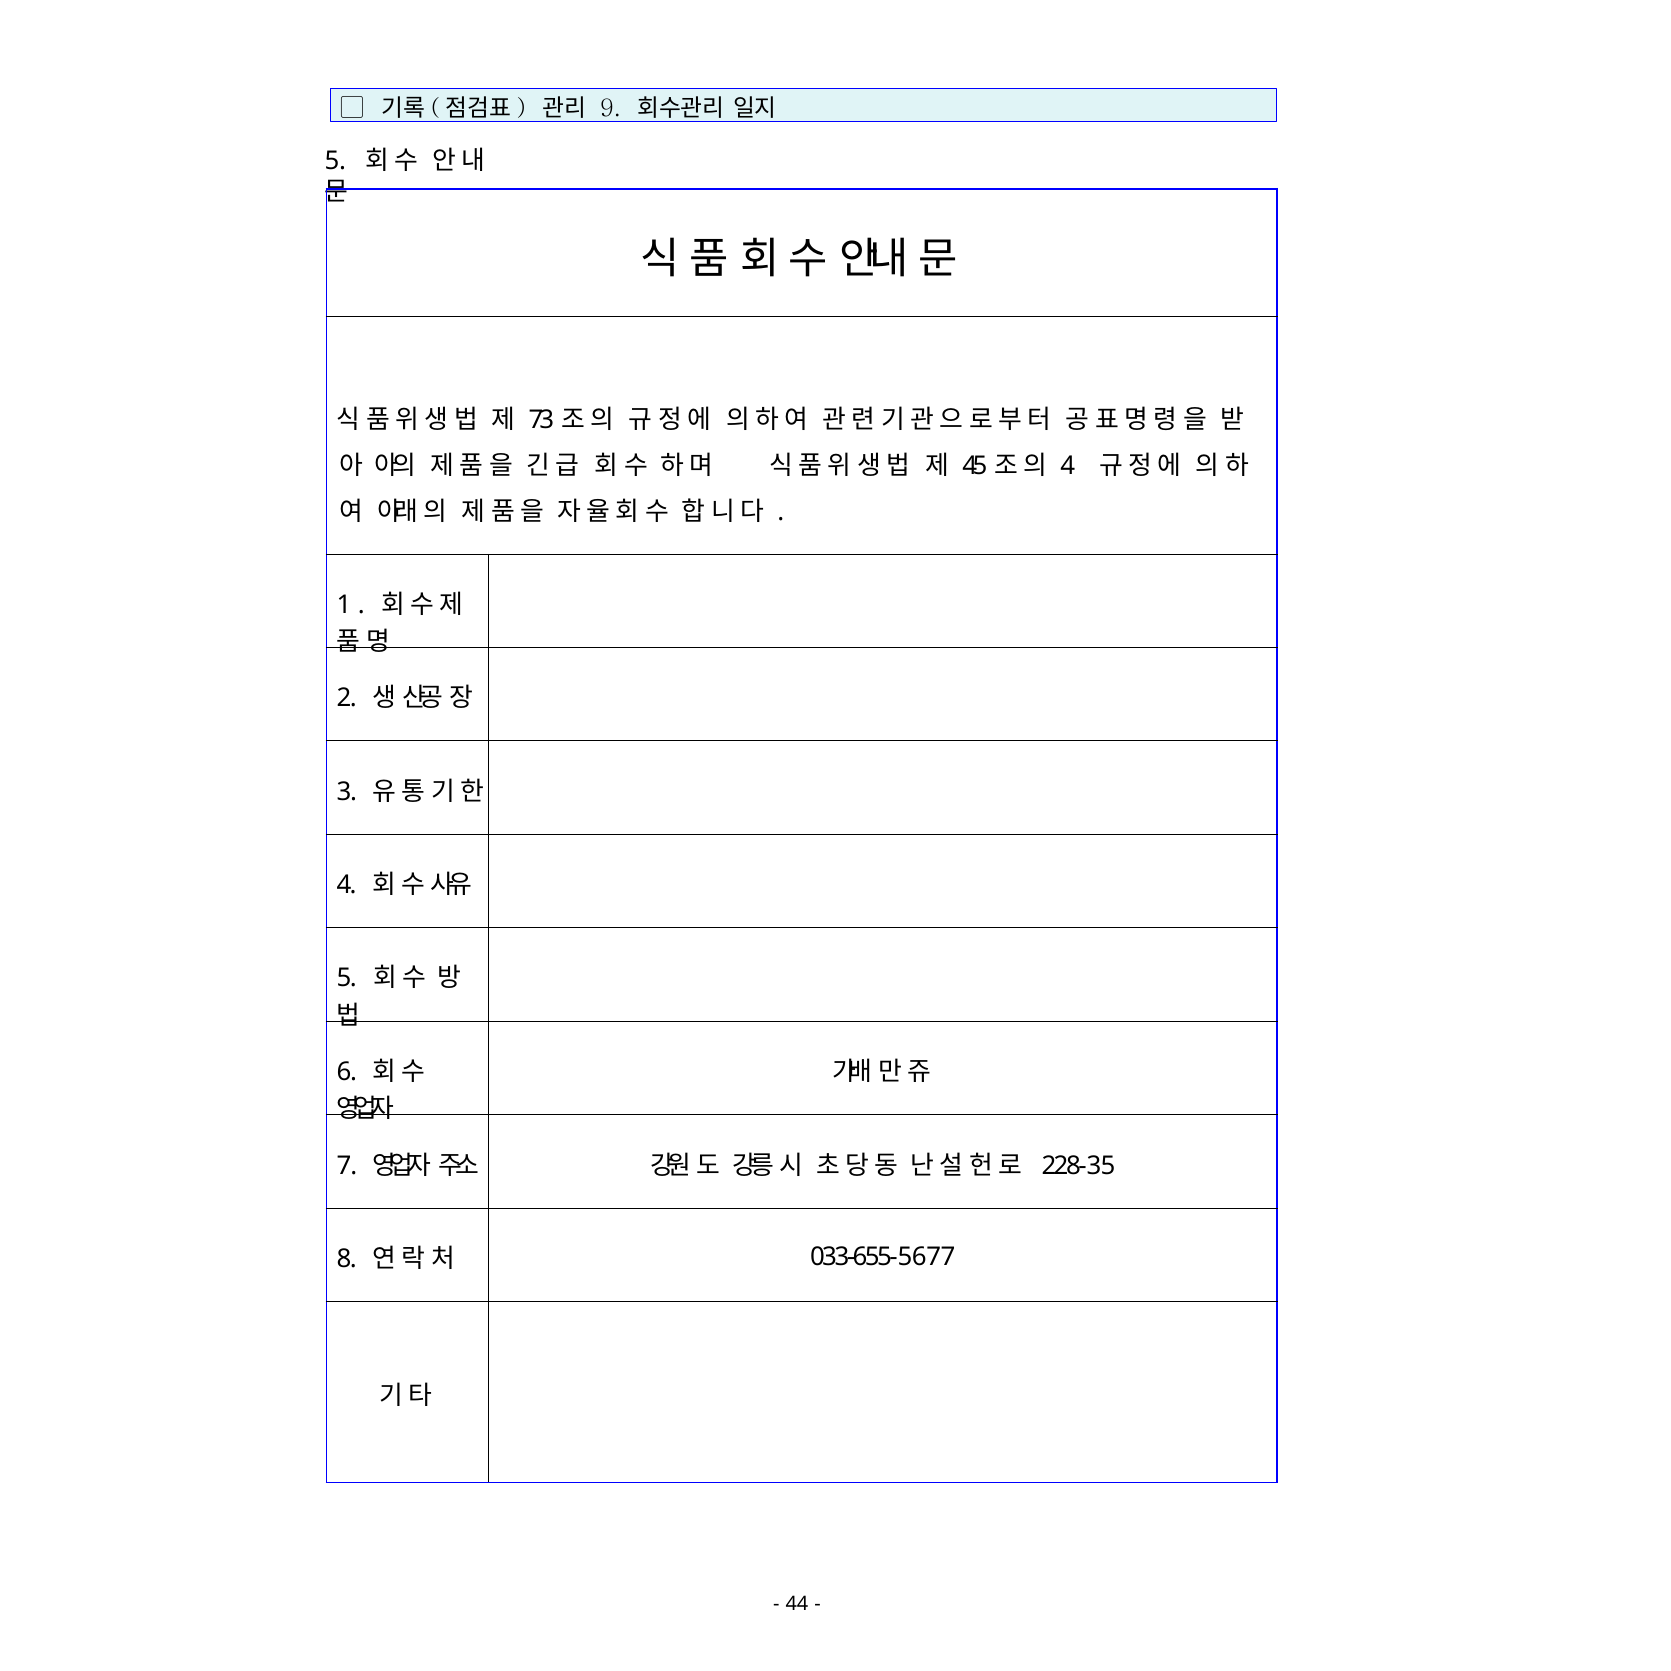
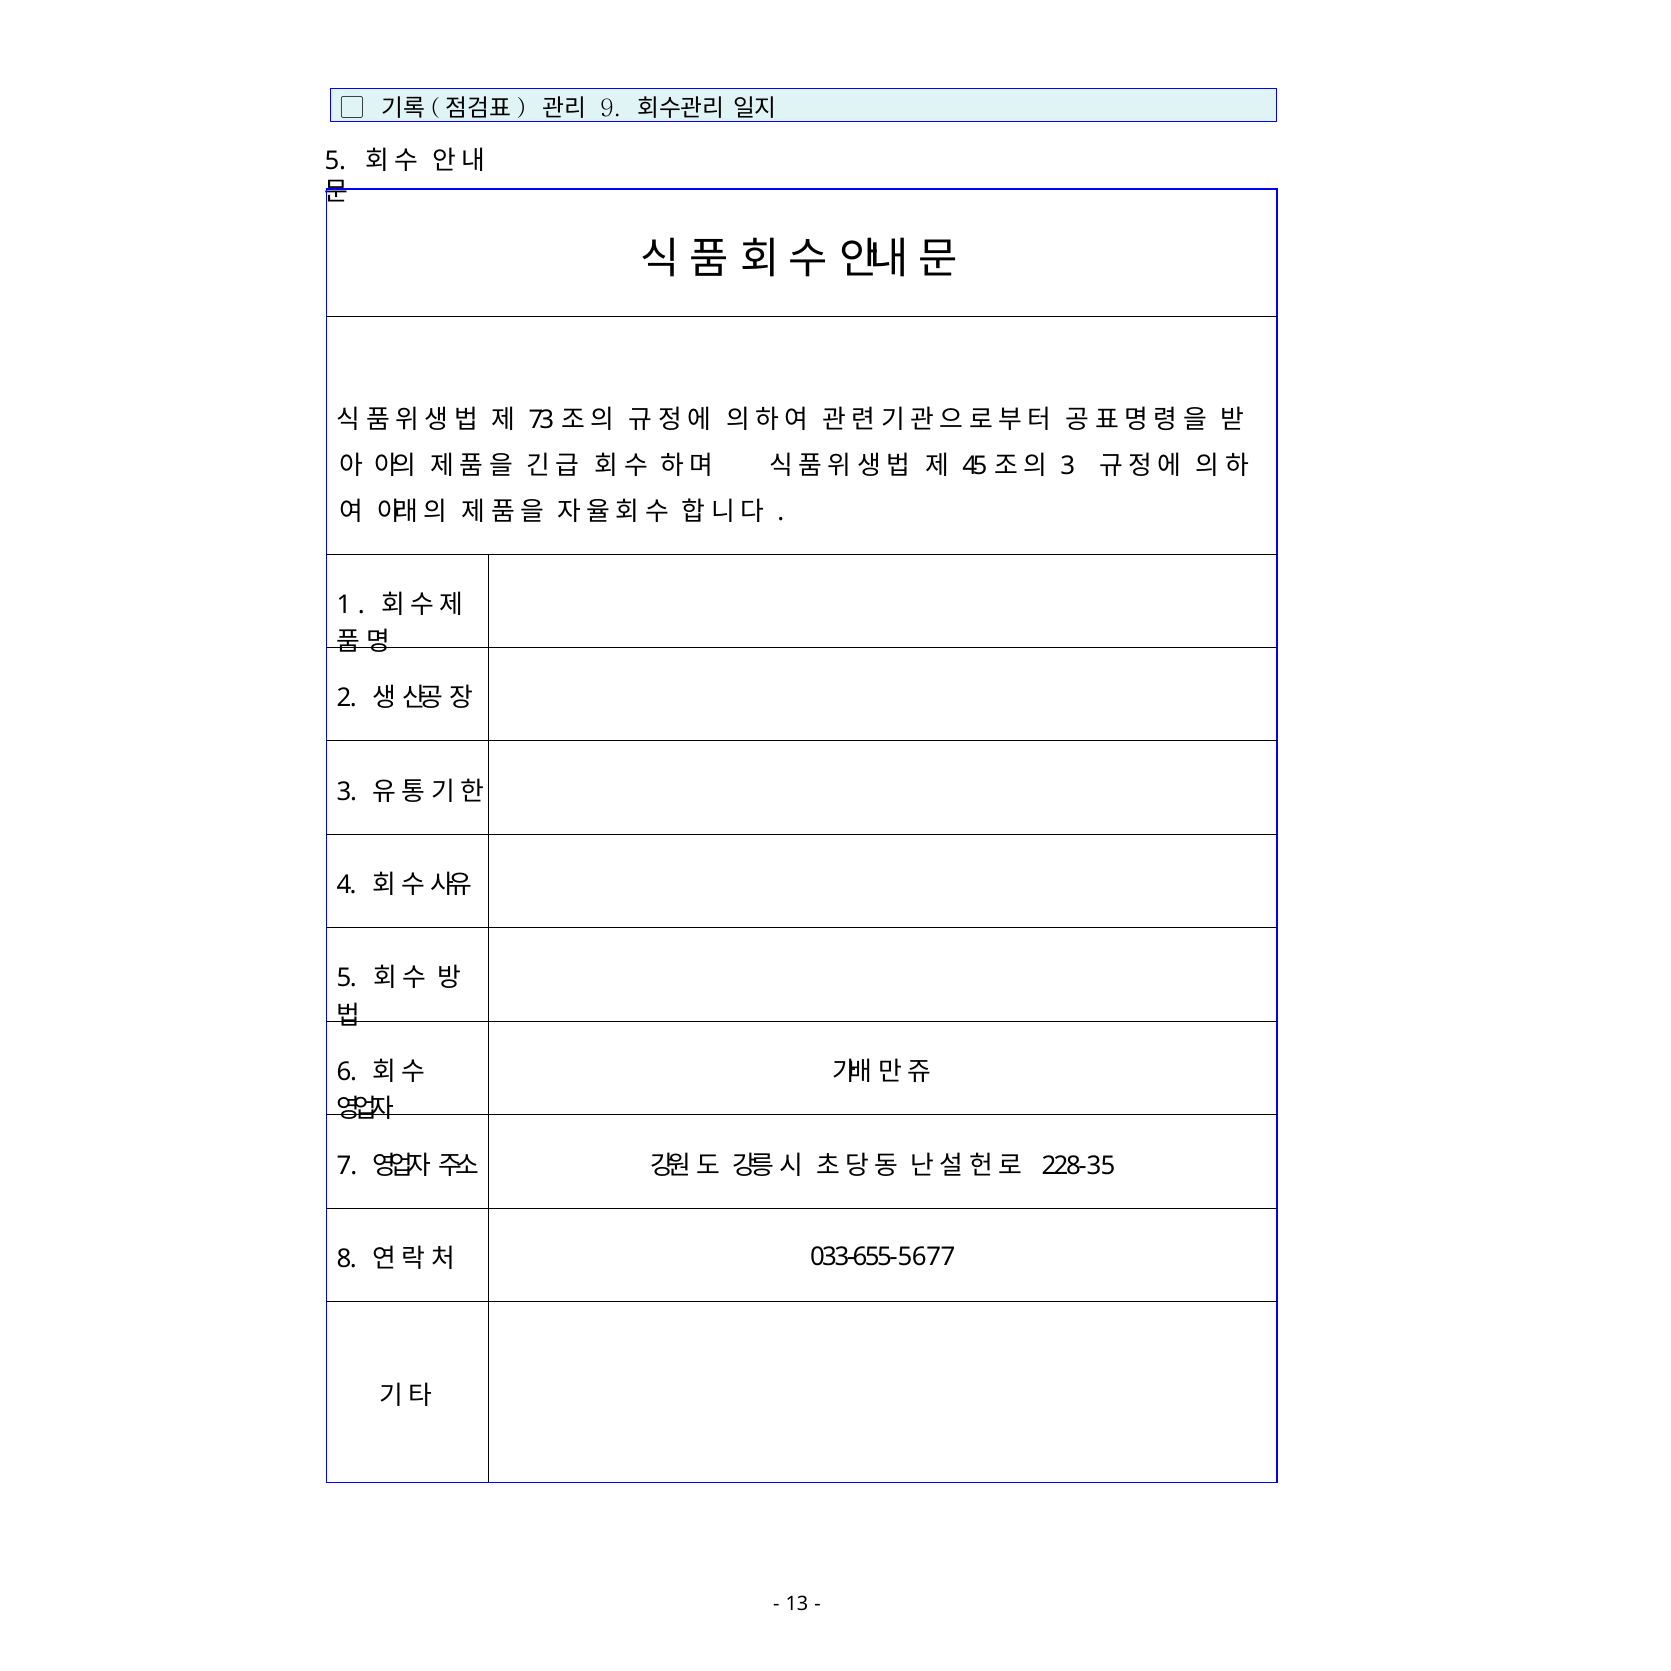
4: 4 -> 3 (1068, 466)
44: 44 -> 13 (797, 1603)
